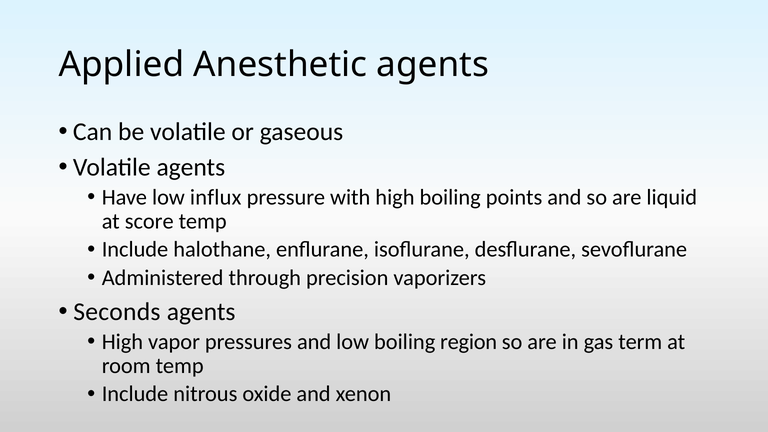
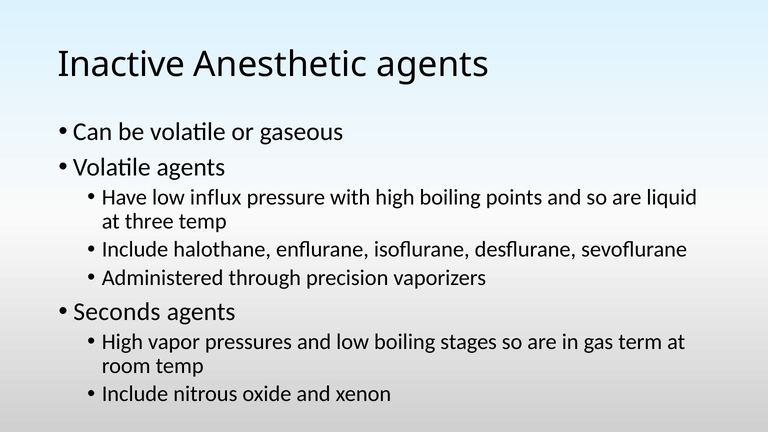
Applied: Applied -> Inactive (122, 65)
score: score -> three (149, 221)
region: region -> stages (469, 342)
